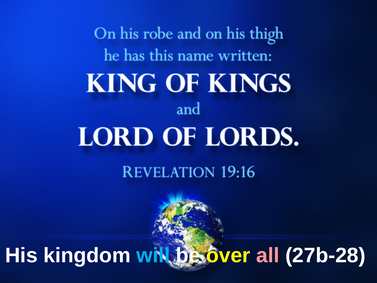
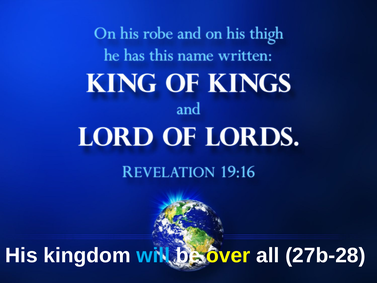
all colour: pink -> white (268, 255)
